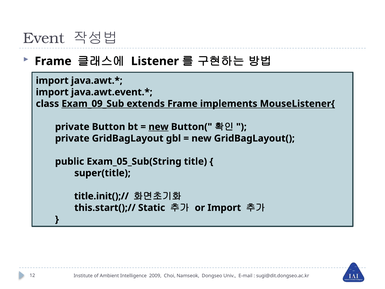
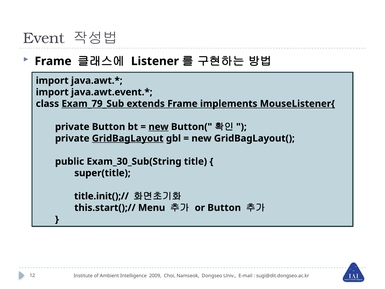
Exam_09_Sub: Exam_09_Sub -> Exam_79_Sub (93, 104)
GridBagLayout underline: none -> present (128, 138)
Exam_05_Sub(String: Exam_05_Sub(String -> Exam_30_Sub(String (134, 161)
Static: Static -> Menu (152, 208)
or Import: Import -> Button (224, 208)
